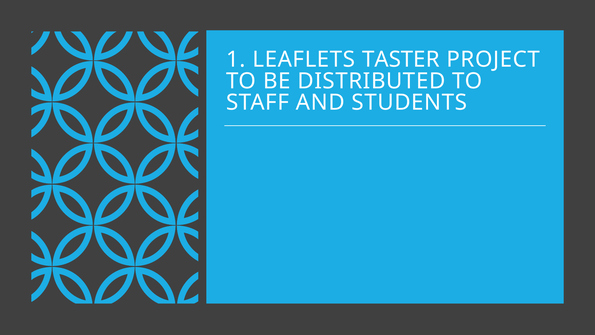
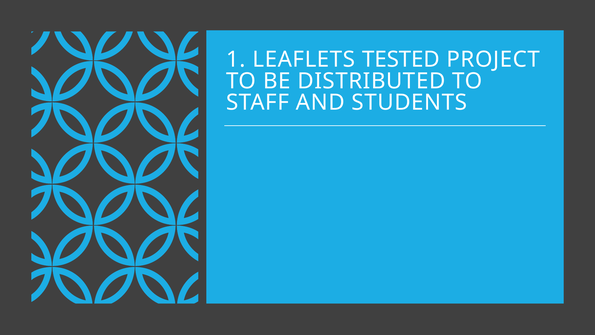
TASTER: TASTER -> TESTED (401, 60)
